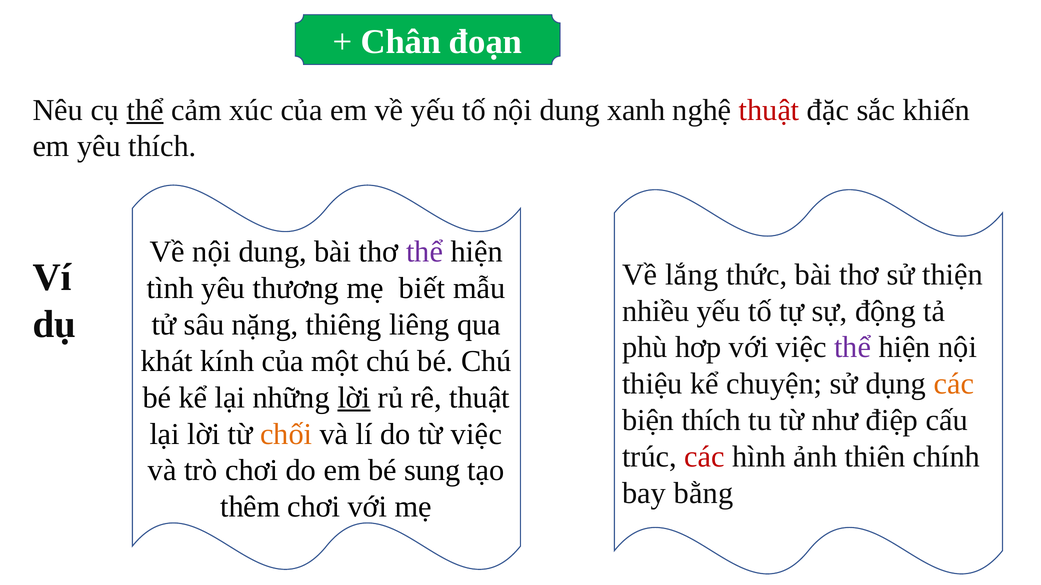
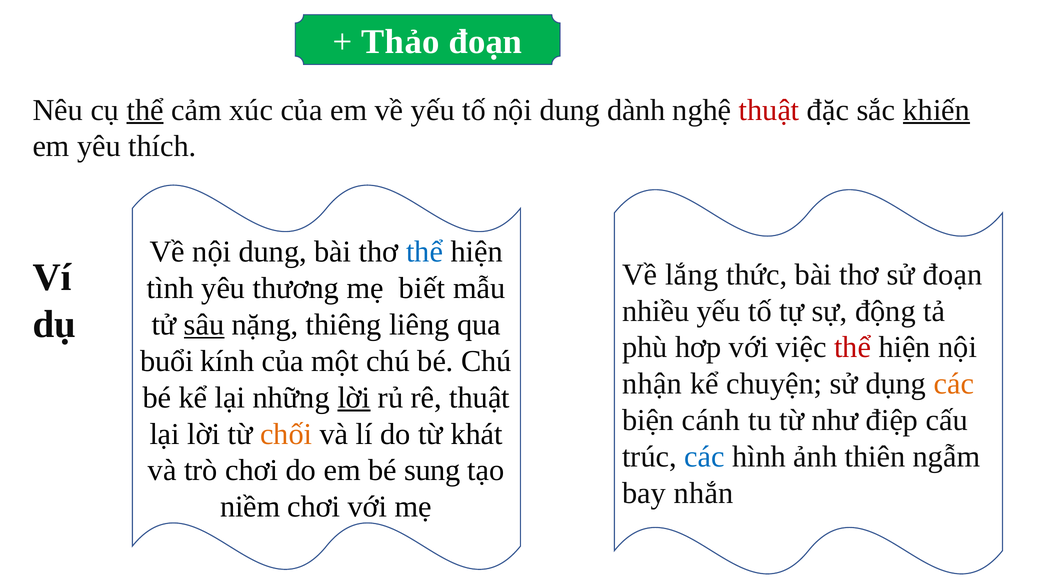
Chân: Chân -> Thảo (401, 42)
xanh: xanh -> dành (636, 110)
khiến underline: none -> present (936, 110)
thể colour: purple -> blue (425, 252)
sử thiện: thiện -> đoạn (953, 275)
sâu underline: none -> present (204, 325)
thể colour: purple -> red (853, 348)
khát: khát -> buổi (167, 362)
thiệu: thiệu -> nhận (652, 384)
biện thích: thích -> cánh (711, 421)
từ việc: việc -> khát (477, 434)
các colour: red -> blue (704, 457)
chính: chính -> ngẫm (947, 457)
bằng: bằng -> nhắn (703, 494)
thêm: thêm -> niềm (250, 507)
